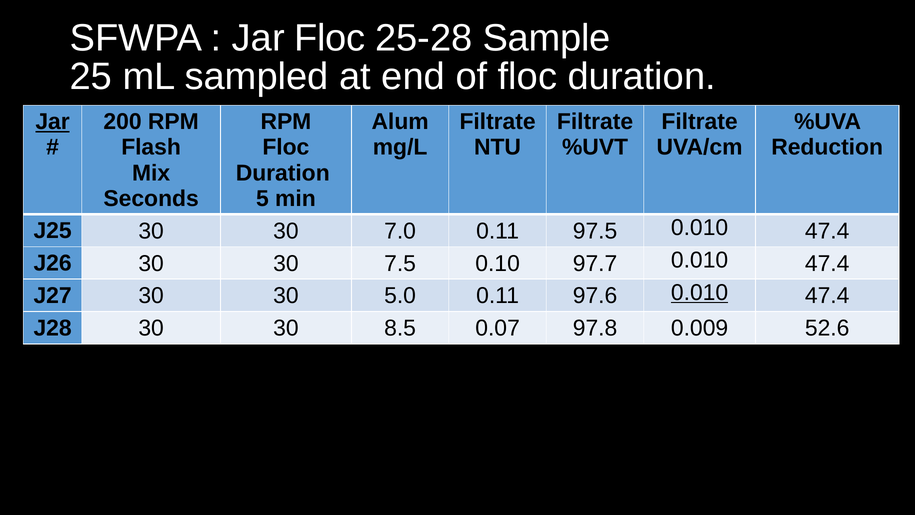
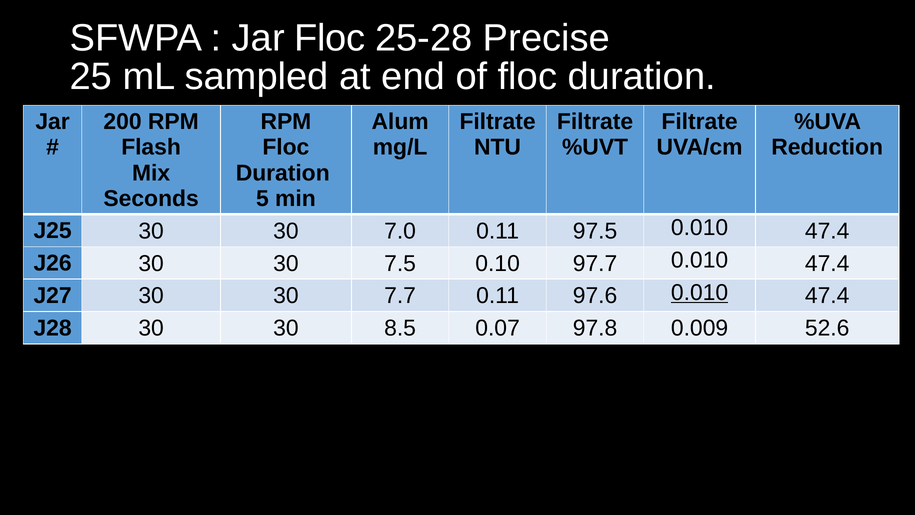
Sample: Sample -> Precise (546, 38)
Jar underline: present -> none (53, 122)
5.0: 5.0 -> 7.7 (400, 296)
